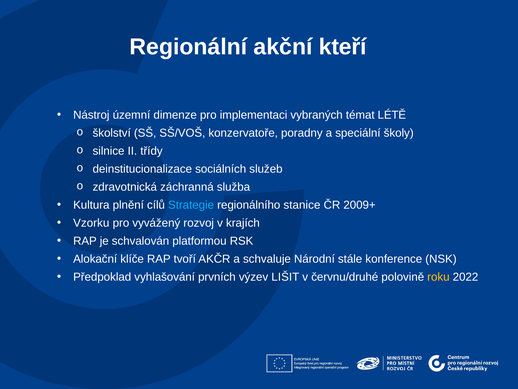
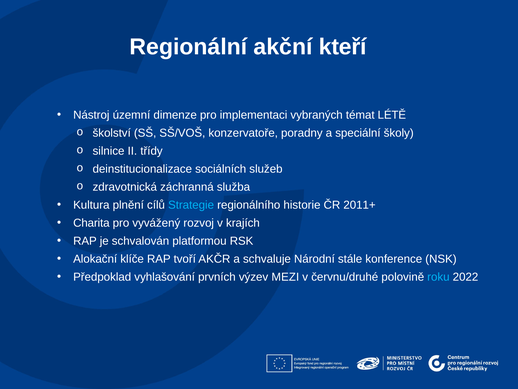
stanice: stanice -> historie (302, 205)
2009+: 2009+ -> 2011+ (360, 205)
Vzorku: Vzorku -> Charita (91, 223)
LIŠIT: LIŠIT -> MEZI (285, 277)
roku colour: yellow -> light blue (438, 277)
